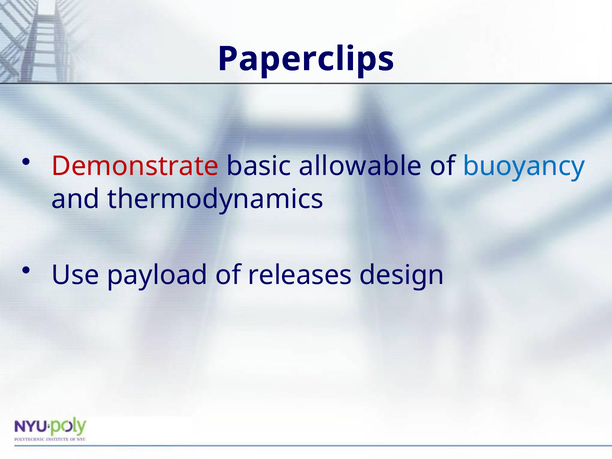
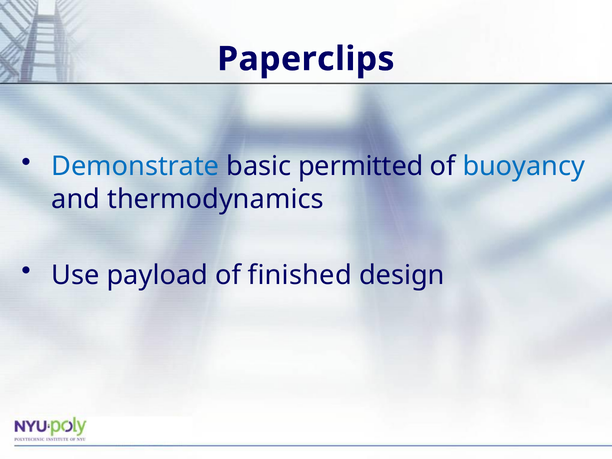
Demonstrate colour: red -> blue (135, 166)
allowable: allowable -> permitted (361, 166)
releases: releases -> finished (300, 275)
